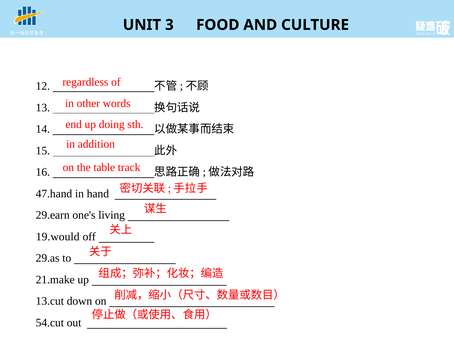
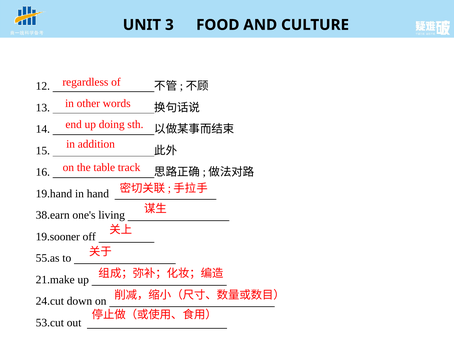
47.hand: 47.hand -> 19.hand (54, 193)
29.earn: 29.earn -> 38.earn (53, 215)
19.would: 19.would -> 19.sooner (58, 236)
29.as: 29.as -> 55.as (48, 258)
13.cut: 13.cut -> 24.cut (50, 301)
54.cut: 54.cut -> 53.cut (50, 322)
